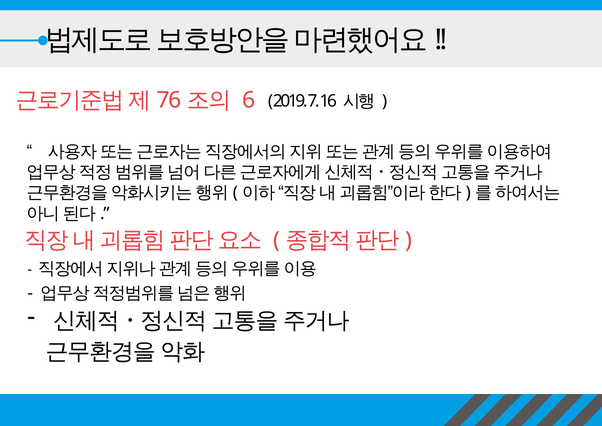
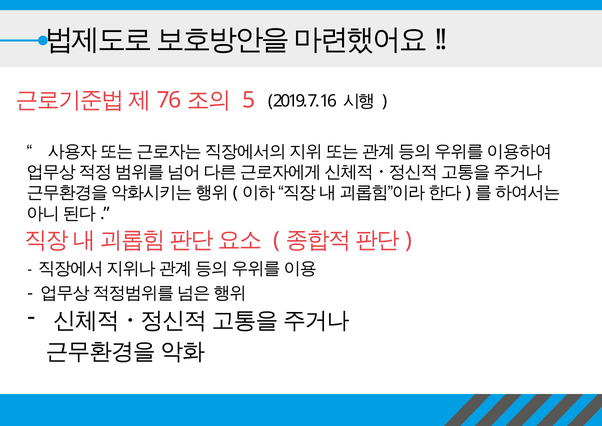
6: 6 -> 5 (249, 100)
